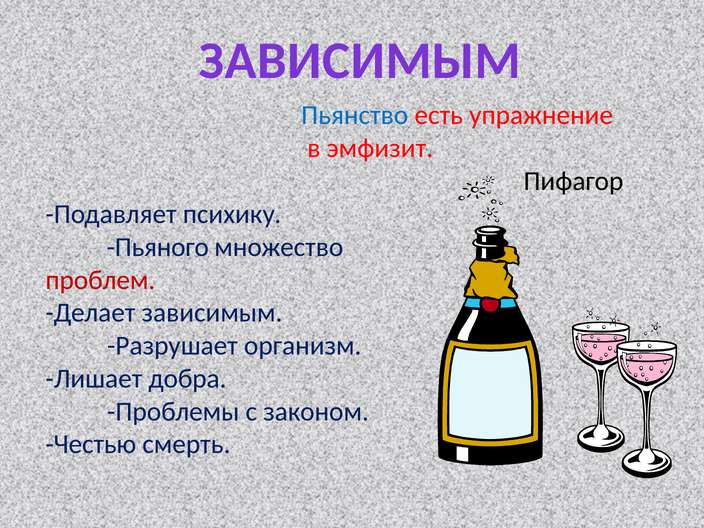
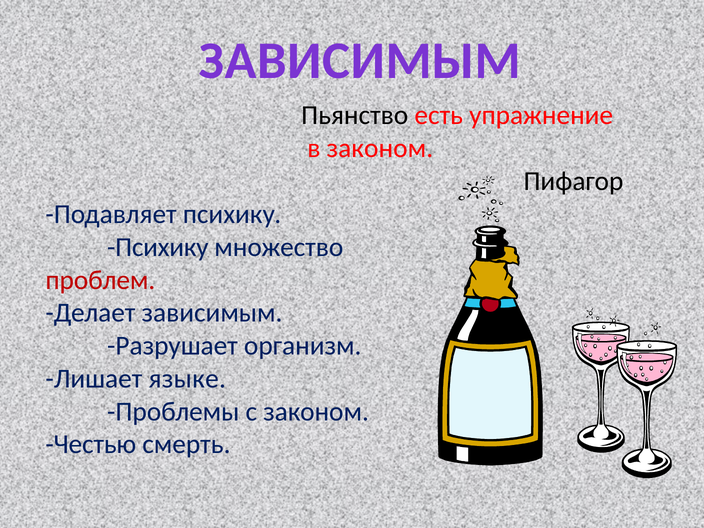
Пьянство colour: blue -> black (355, 115)
в эмфизит: эмфизит -> законом (380, 148)
Пьяного: Пьяного -> Психику (158, 247)
добра: добра -> языке (187, 379)
